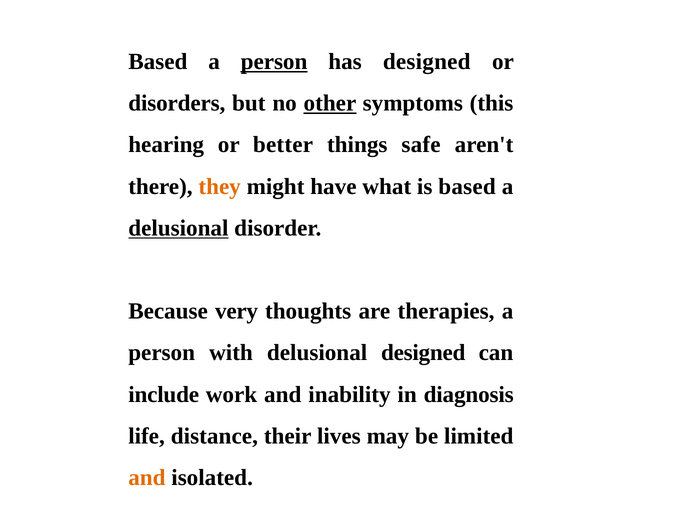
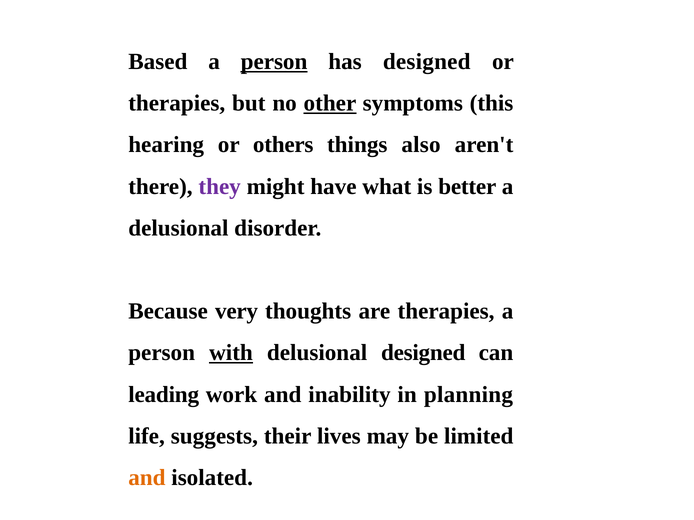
disorders: disorders -> therapies (177, 103)
better: better -> others (283, 145)
safe: safe -> also (421, 145)
they colour: orange -> purple (220, 187)
is based: based -> better (467, 187)
delusional underline: present -> none (178, 228)
with underline: none -> present (231, 353)
include: include -> leading (164, 395)
diagnosis: diagnosis -> planning (468, 395)
distance: distance -> suggests (214, 436)
